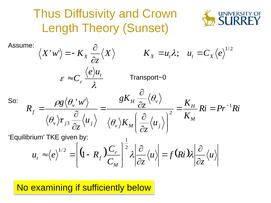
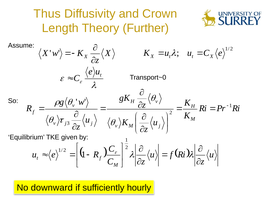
Sunset: Sunset -> Further (146, 28)
examining: examining -> downward (52, 188)
below: below -> hourly (139, 188)
